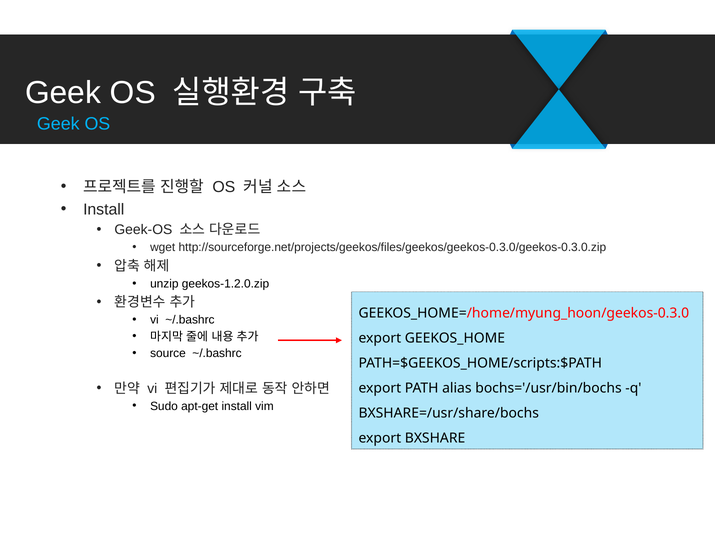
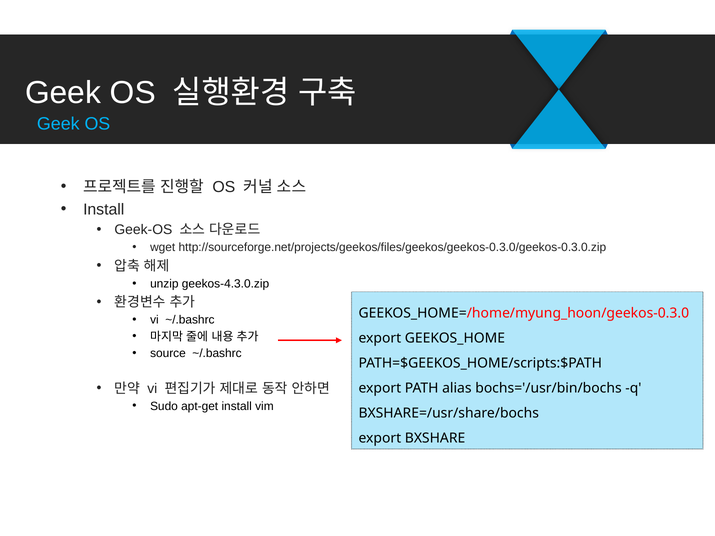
geekos-1.2.0.zip: geekos-1.2.0.zip -> geekos-4.3.0.zip (225, 284)
